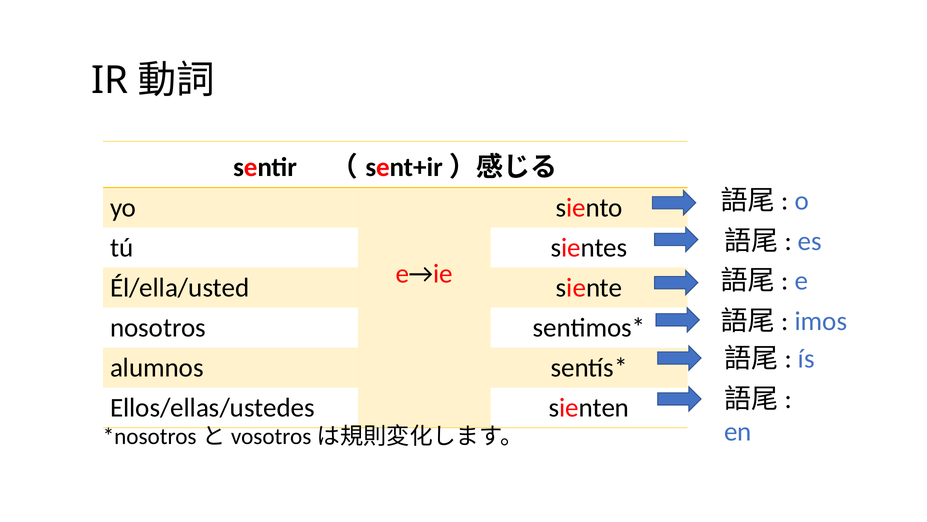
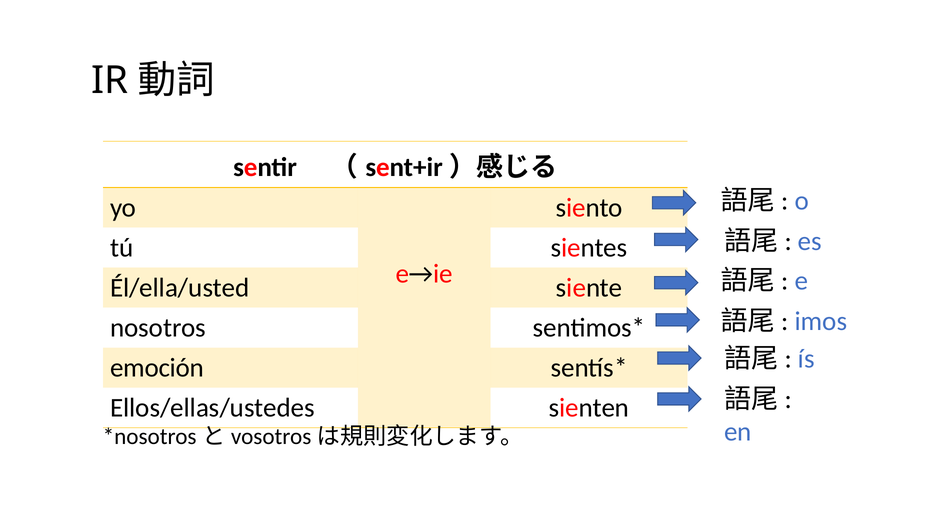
alumnos: alumnos -> emoción (157, 368)
